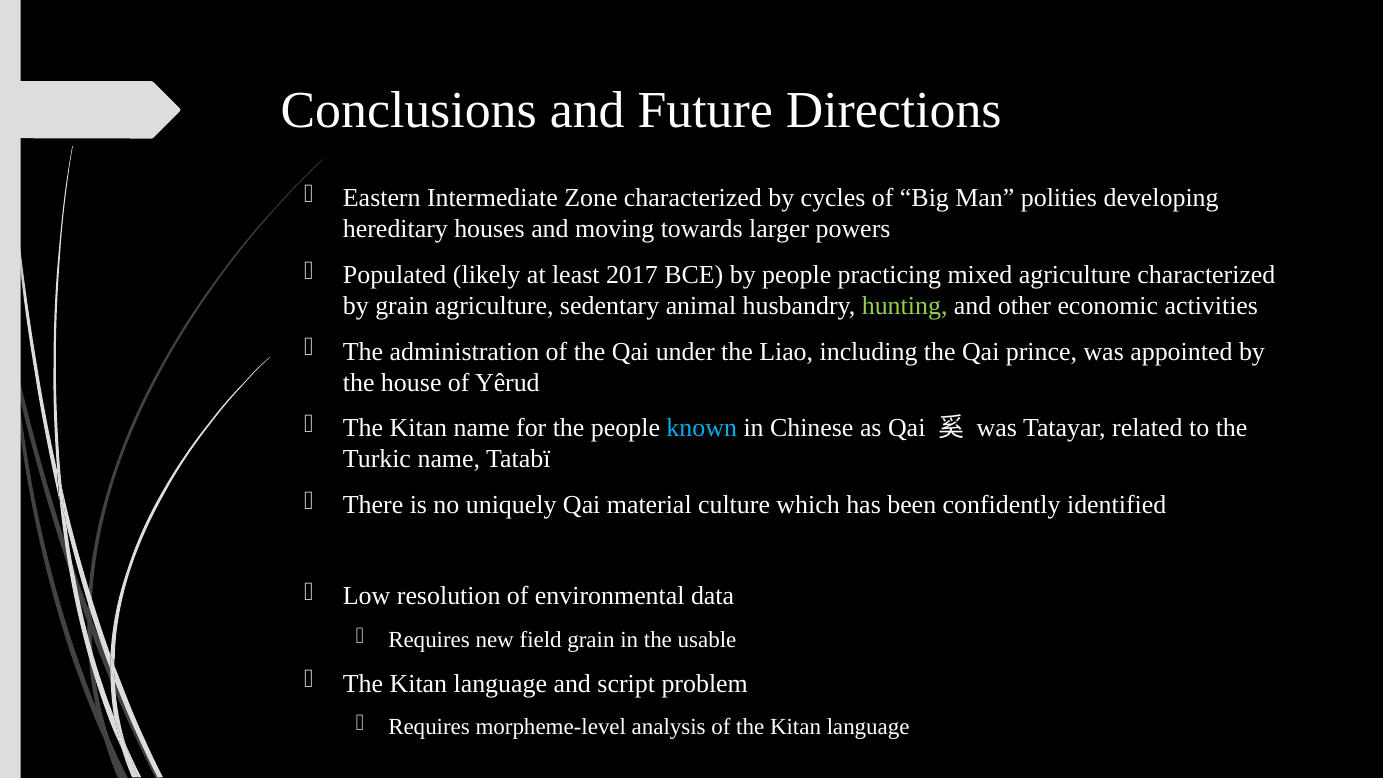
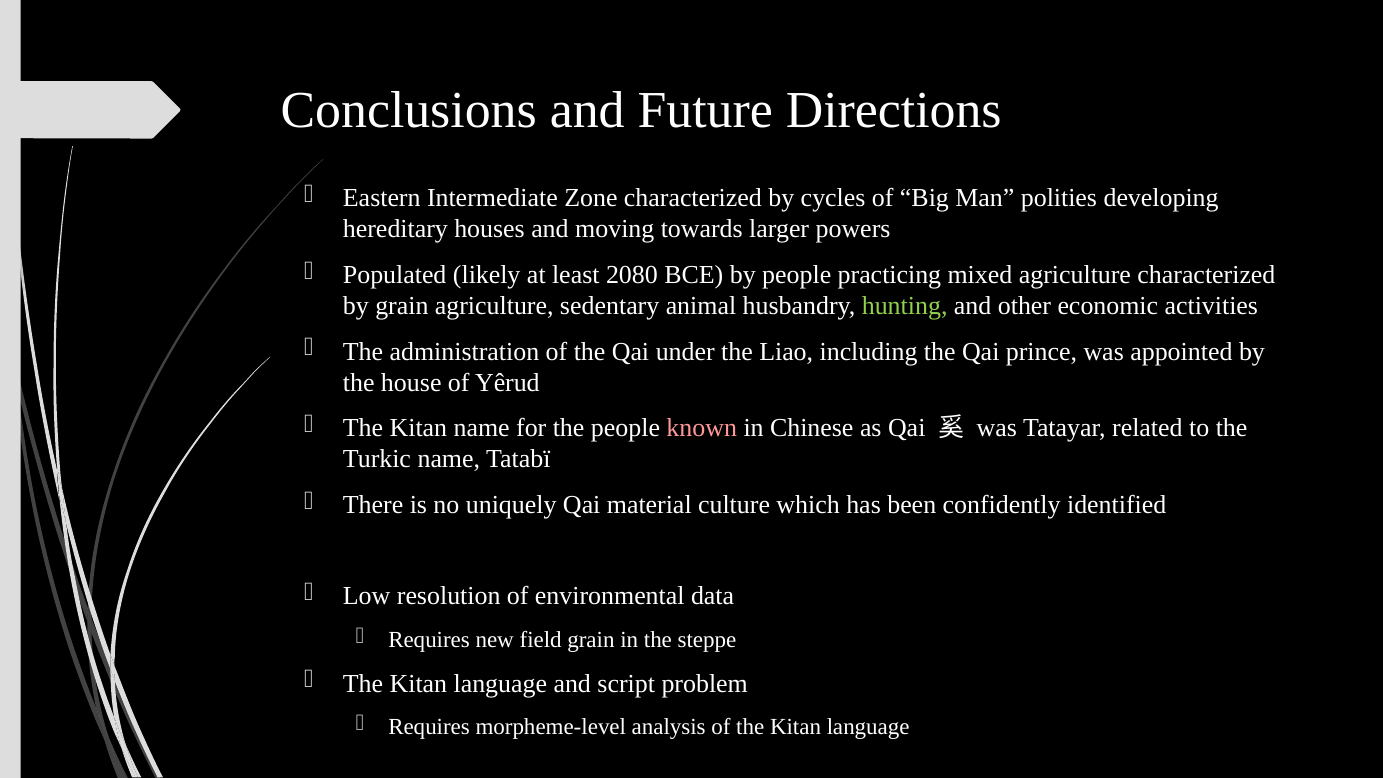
2017: 2017 -> 2080 (632, 275)
known colour: light blue -> pink (702, 428)
usable: usable -> steppe (707, 639)
